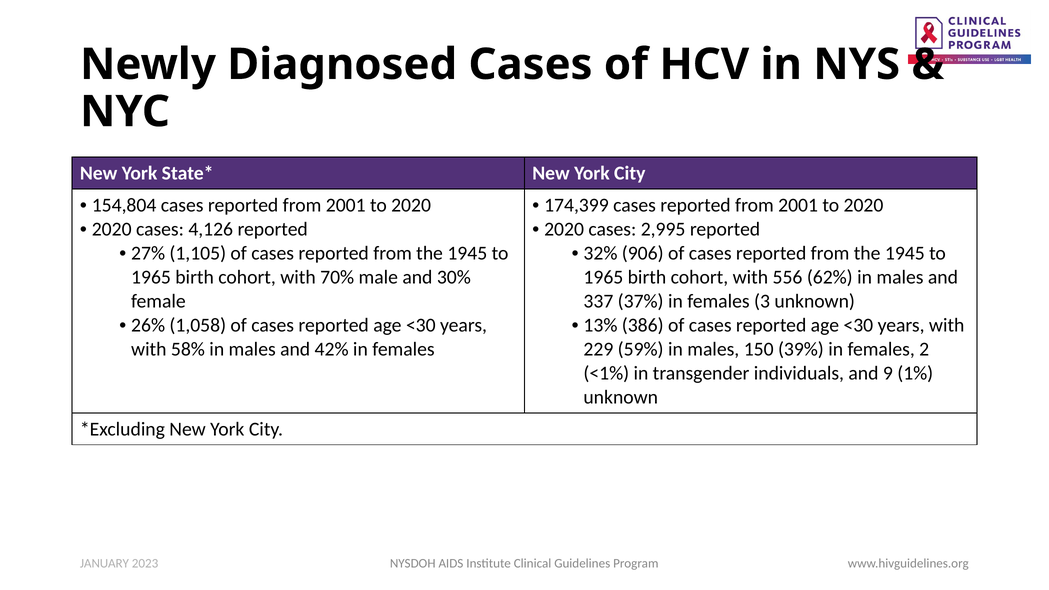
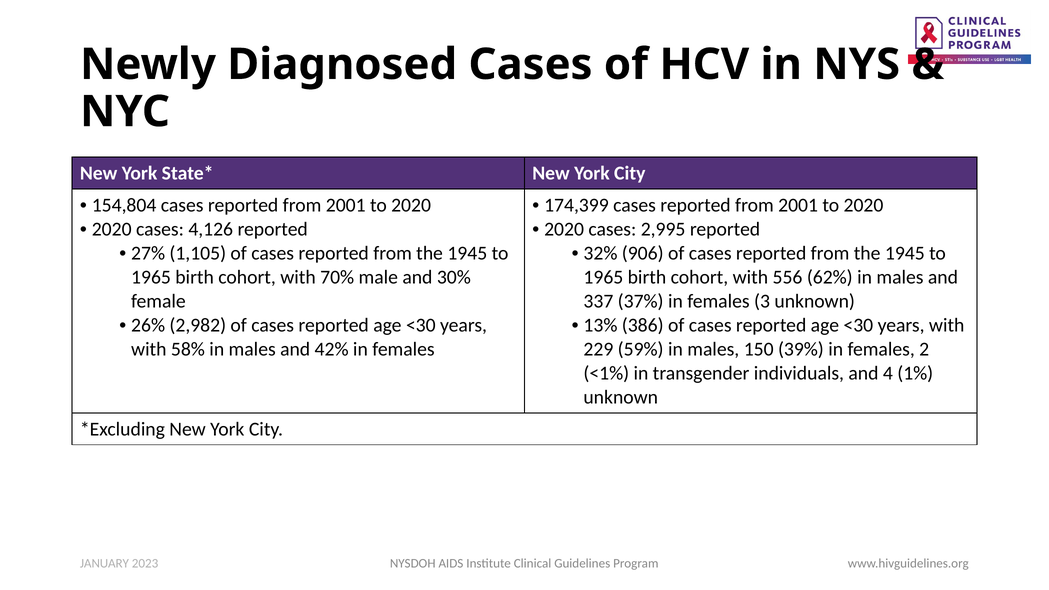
1,058: 1,058 -> 2,982 (198, 325)
9: 9 -> 4 (888, 373)
